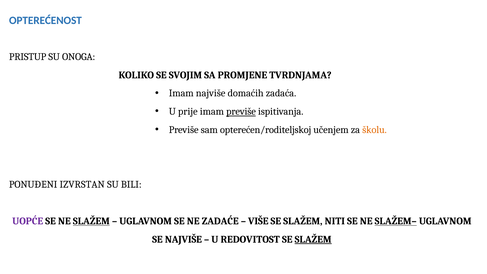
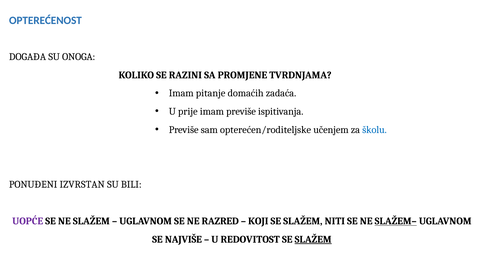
PRISTUP: PRISTUP -> DOGAĐA (28, 57)
SVOJIM: SVOJIM -> RAZINI (185, 75)
Imam najviše: najviše -> pitanje (211, 93)
previše underline: present -> none (241, 112)
opterećen/roditeljskoj: opterećen/roditeljskoj -> opterećen/roditeljske (266, 130)
školu colour: orange -> blue (375, 130)
SLAŽEM underline: present -> none (91, 221)
ZADAĆE: ZADAĆE -> RAZRED (220, 221)
VIŠE: VIŠE -> KOJI (258, 221)
